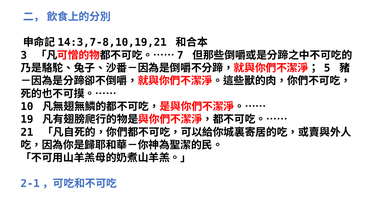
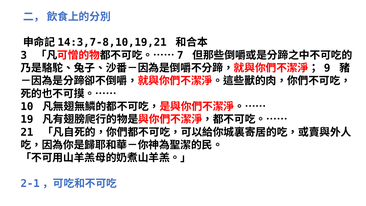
5: 5 -> 9 (327, 68)
